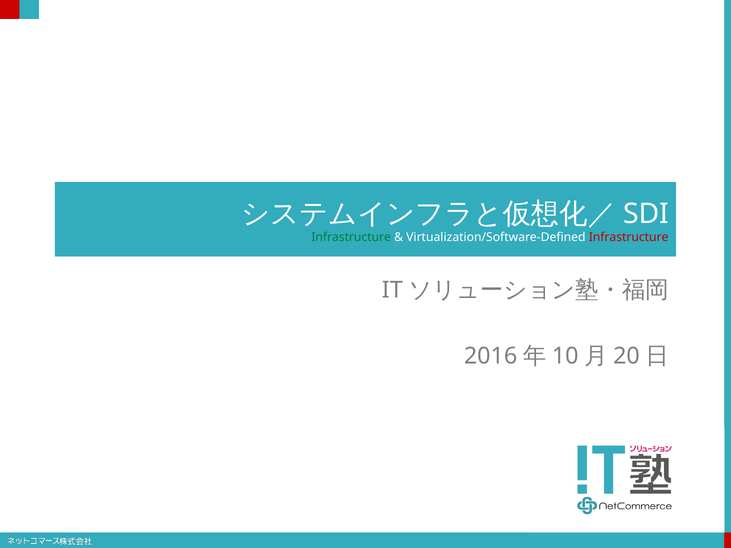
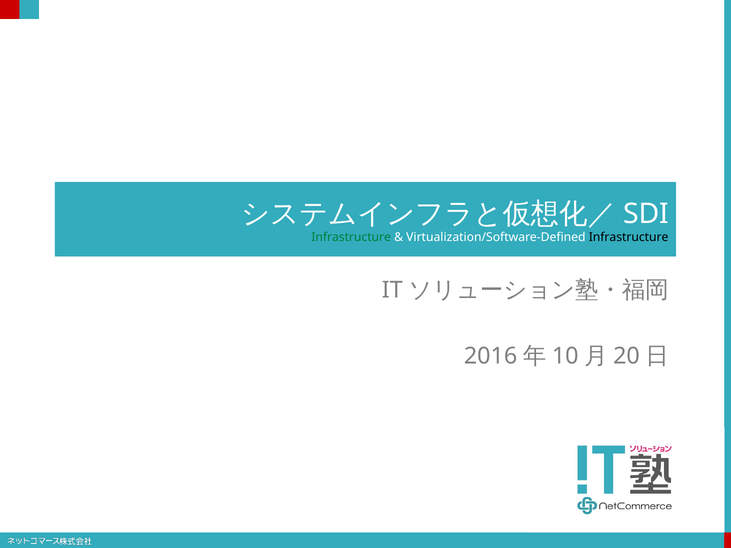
Infrastructure colour: red -> black (629, 237)
